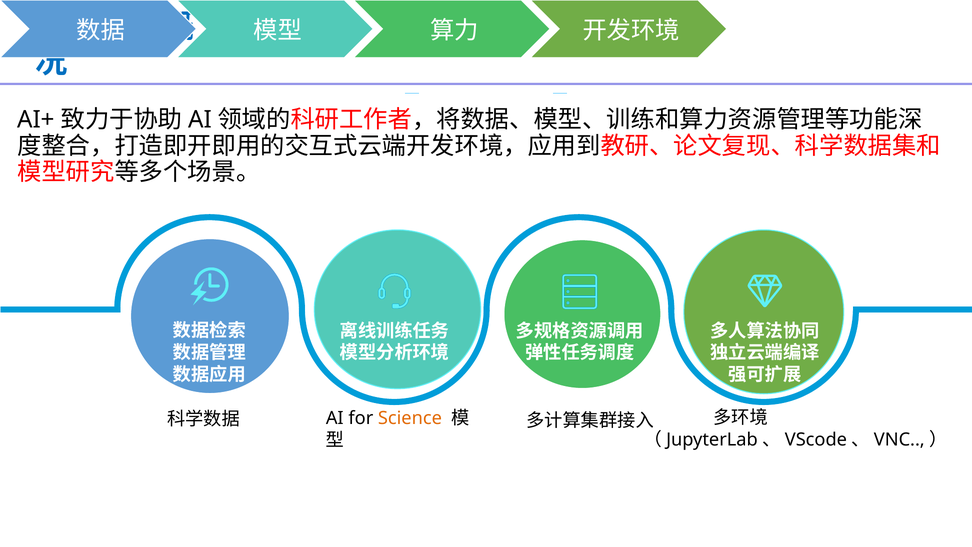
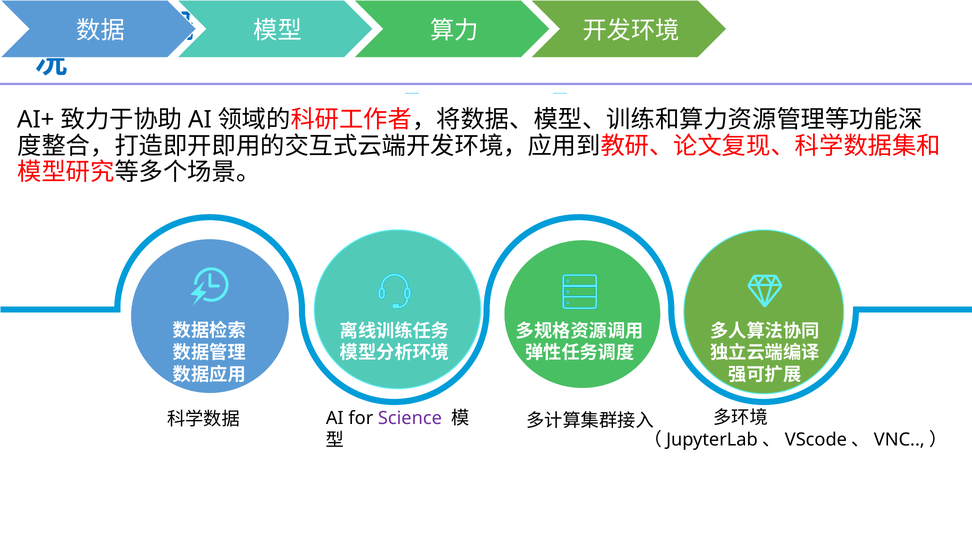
Science colour: orange -> purple (410, 418)
